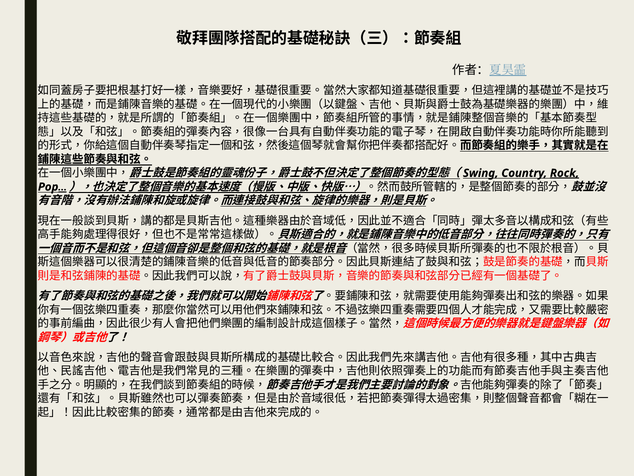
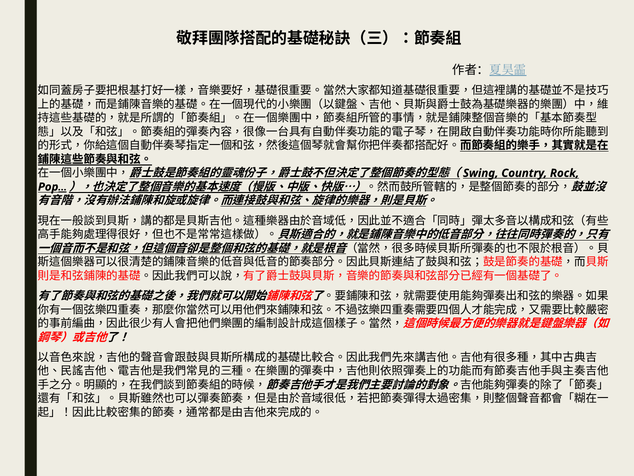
Rock underline: present -> none (564, 173)
